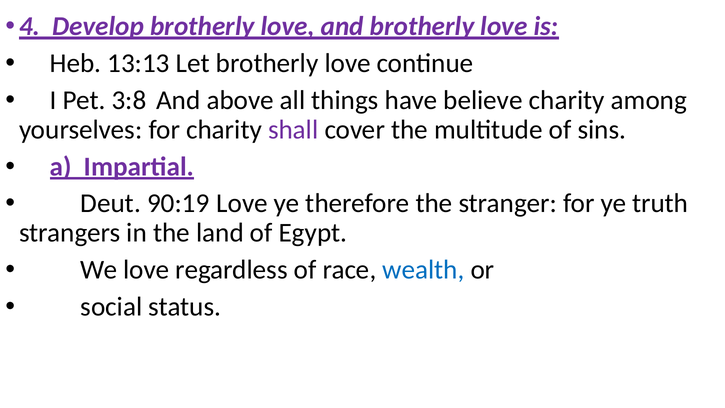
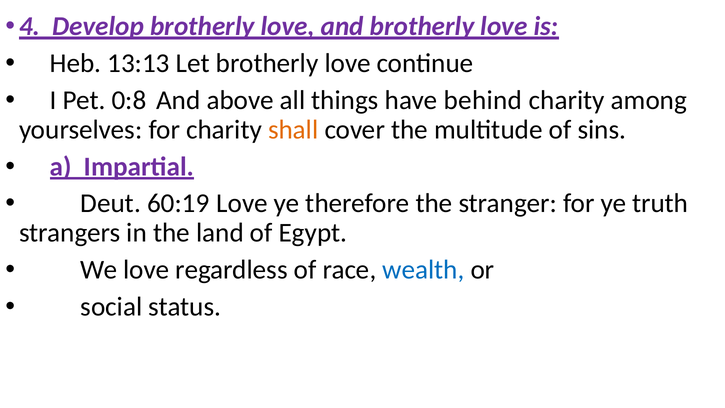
3:8: 3:8 -> 0:8 (129, 100)
believe: believe -> behind (483, 100)
shall colour: purple -> orange (293, 130)
90:19: 90:19 -> 60:19 (178, 203)
